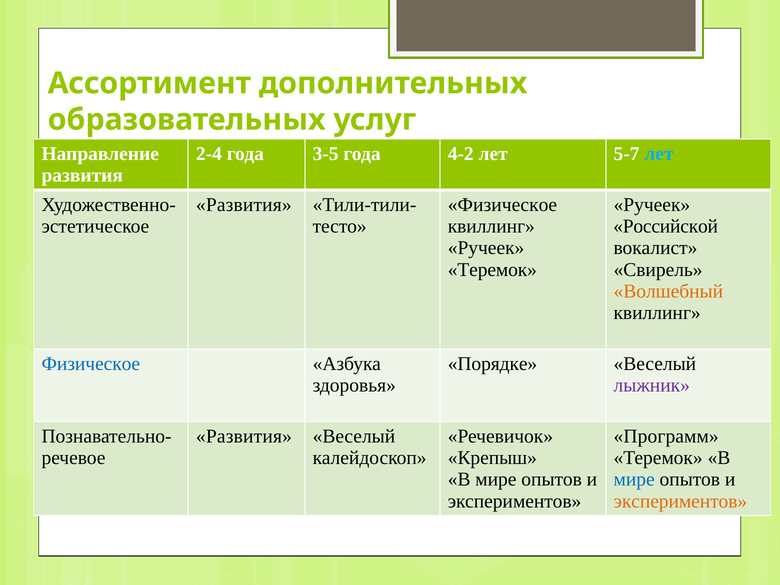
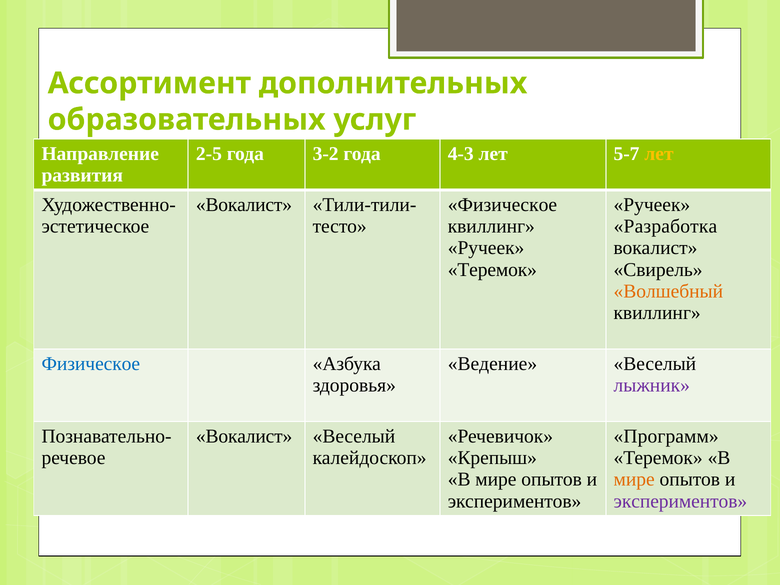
2-4: 2-4 -> 2-5 (209, 154)
3-5: 3-5 -> 3-2 (326, 154)
4-2: 4-2 -> 4-3 (461, 154)
лет colour: light blue -> yellow (659, 154)
Развития: Развития -> Вокалист (244, 205)
Российской: Российской -> Разработка (665, 226)
Порядке: Порядке -> Ведение (492, 364)
Развития: Развития -> Вокалист (244, 436)
мире colour: blue -> orange (634, 480)
экспериментов colour: orange -> purple (680, 501)
